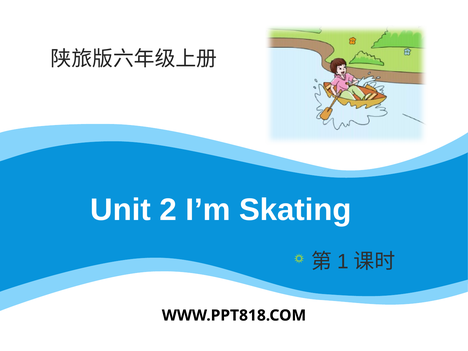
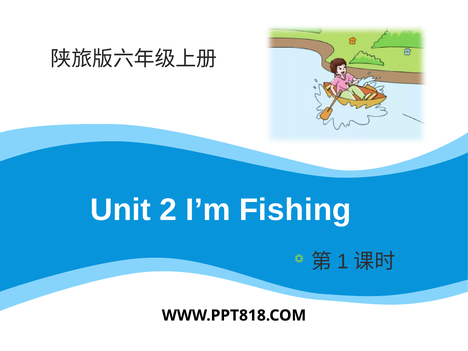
Skating: Skating -> Fishing (295, 210)
